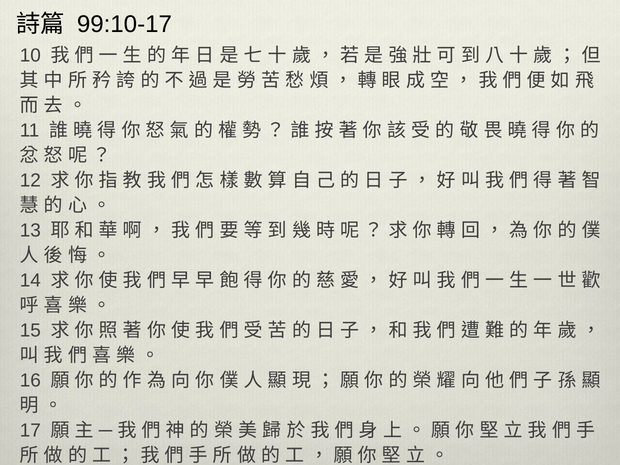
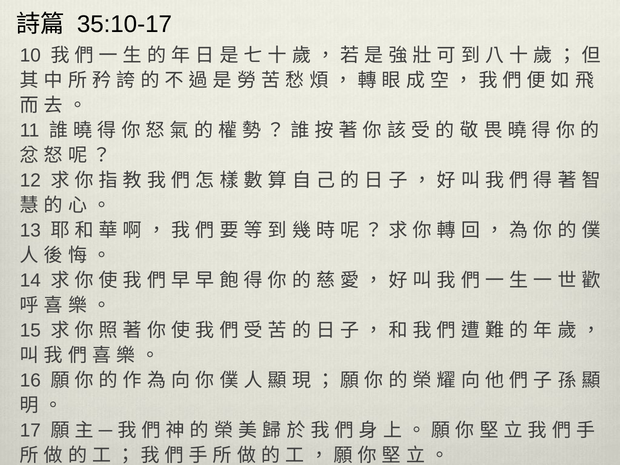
99:10-17: 99:10-17 -> 35:10-17 (124, 24)
